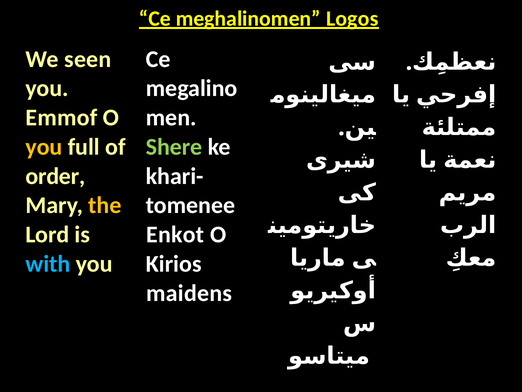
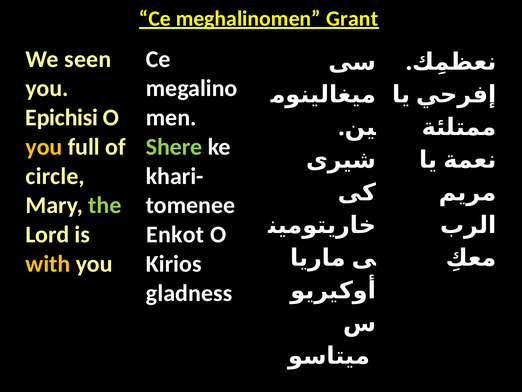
Logos: Logos -> Grant (352, 19)
Emmof: Emmof -> Epichisi (62, 117)
order: order -> circle (55, 176)
the colour: yellow -> light green (105, 205)
with colour: light blue -> yellow (48, 264)
maidens: maidens -> gladness (189, 293)
